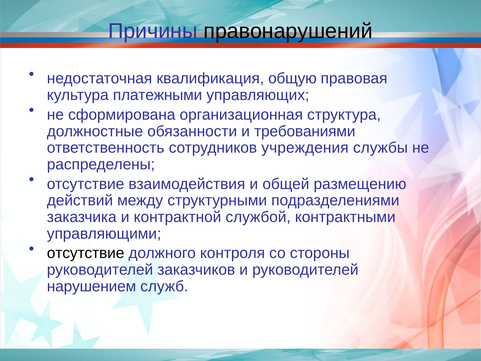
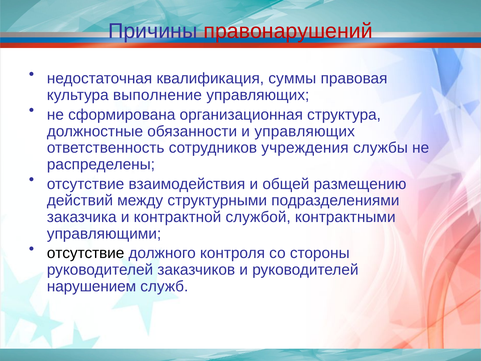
правонарушений colour: black -> red (288, 31)
общую: общую -> суммы (292, 79)
платежными: платежными -> выполнение (157, 95)
и требованиями: требованиями -> управляющих (305, 131)
